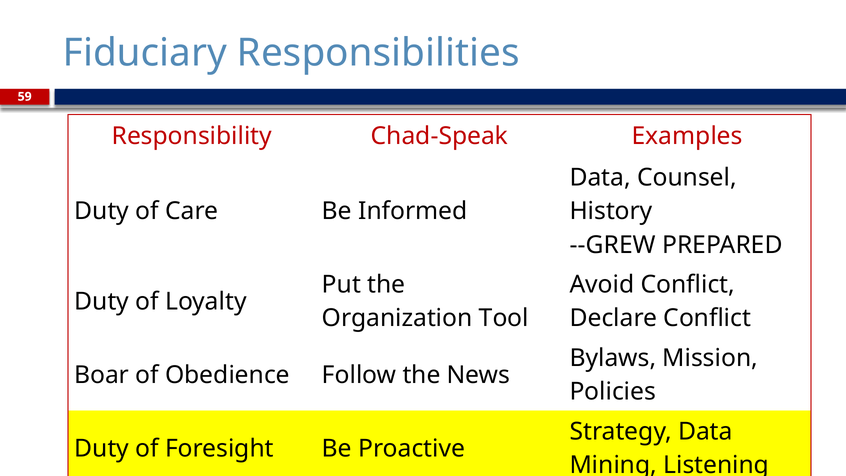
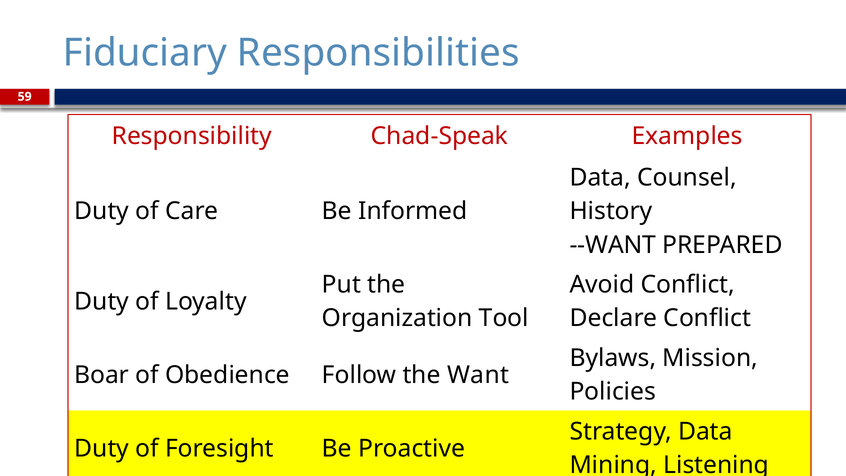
--GREW: --GREW -> --WANT (613, 245)
News: News -> Want (478, 375)
